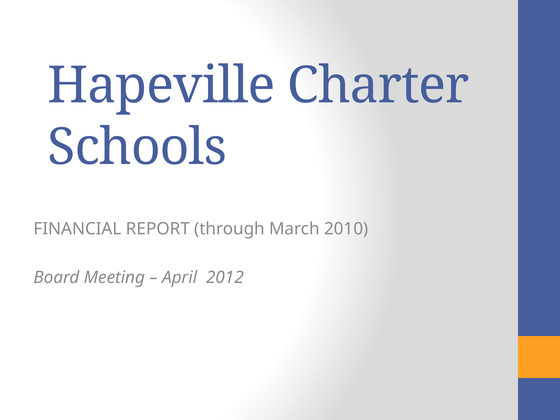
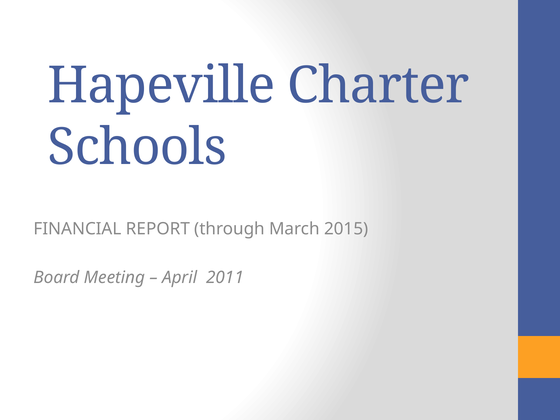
2010: 2010 -> 2015 (346, 229)
2012: 2012 -> 2011 (225, 277)
